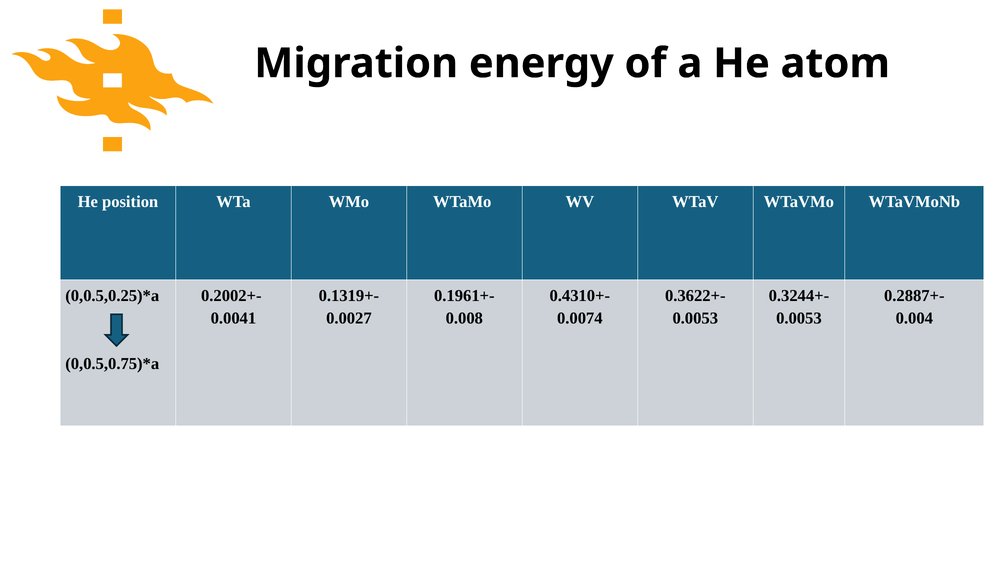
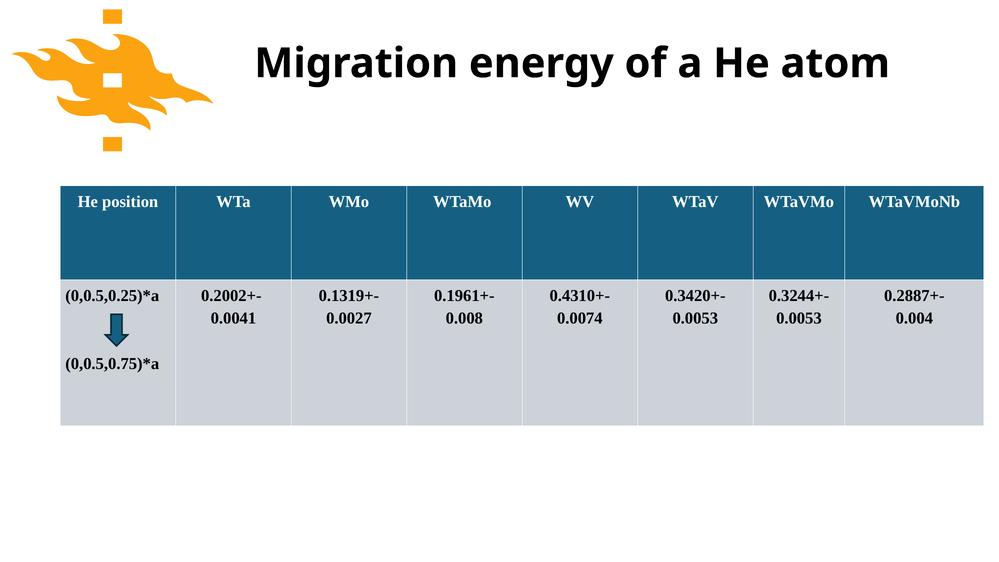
0.3622+-: 0.3622+- -> 0.3420+- (695, 296)
